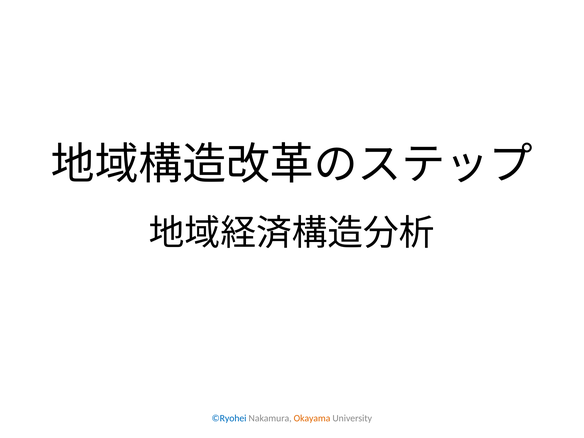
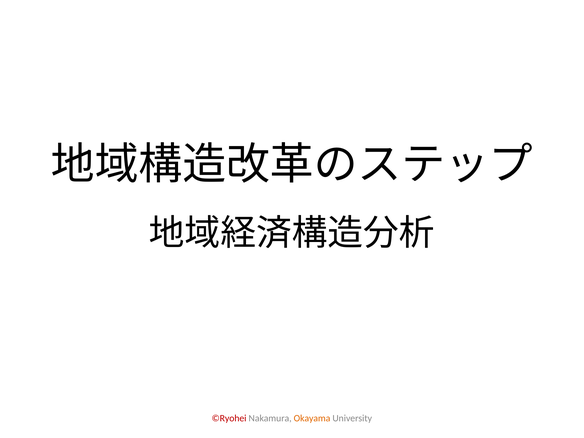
©Ryohei colour: blue -> red (229, 418)
